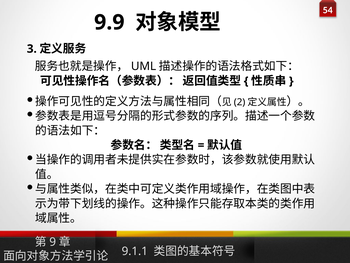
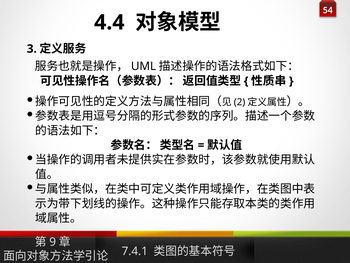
9.9: 9.9 -> 4.4 (109, 22)
9.1.1: 9.1.1 -> 7.4.1 (135, 251)
